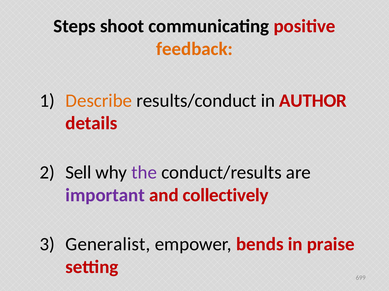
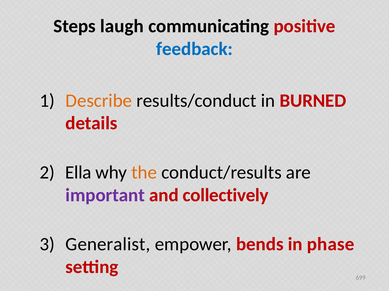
shoot: shoot -> laugh (122, 26)
feedback colour: orange -> blue (194, 49)
AUTHOR: AUTHOR -> BURNED (313, 101)
Sell: Sell -> Ella (78, 173)
the colour: purple -> orange (144, 173)
praise: praise -> phase (331, 245)
